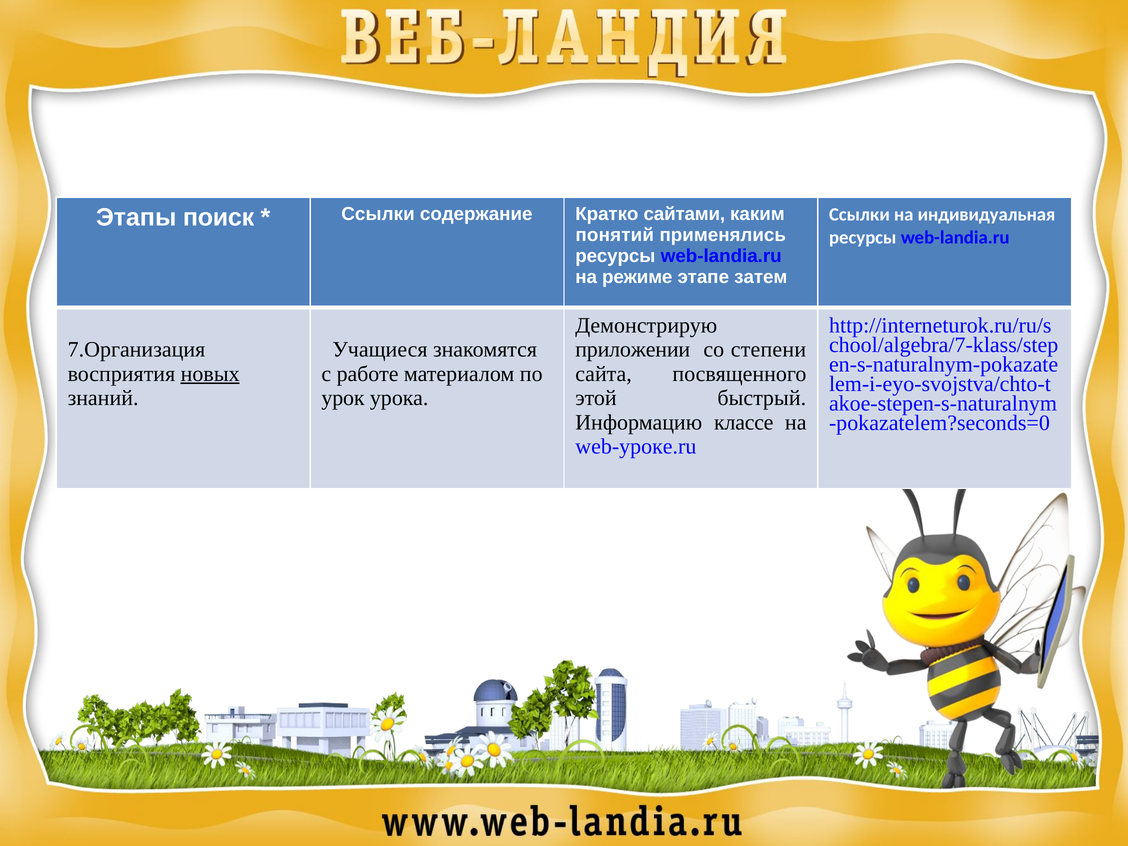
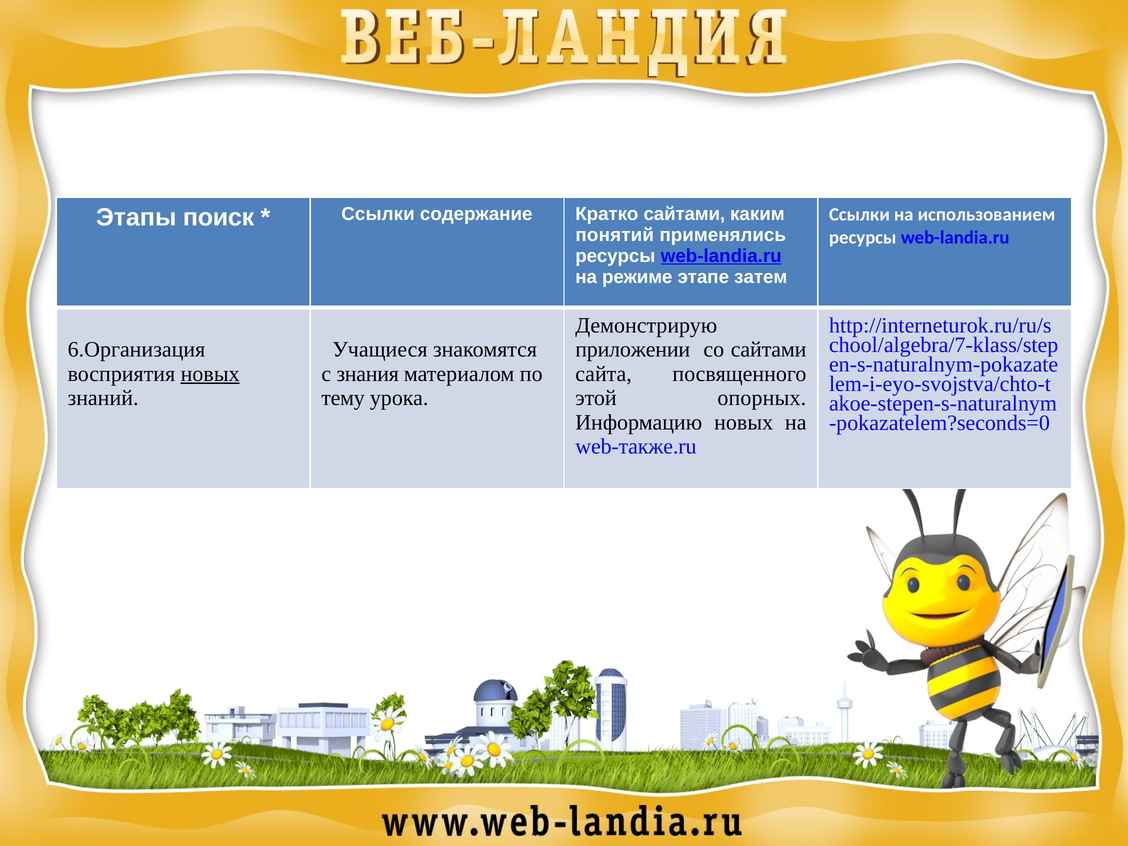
индивидуальная: индивидуальная -> использованием (986, 215)
web-landia.ru underline: none -> present (721, 256)
7.Организация: 7.Организация -> 6.Организация (136, 350)
со степени: степени -> сайтами (769, 350)
работе: работе -> знания (368, 374)
урок: урок -> тему (343, 398)
быстрый: быстрый -> опорных (762, 398)
Информацию классе: классе -> новых (744, 422)
web-уроке.ru: web-уроке.ru -> web-также.ru (636, 447)
